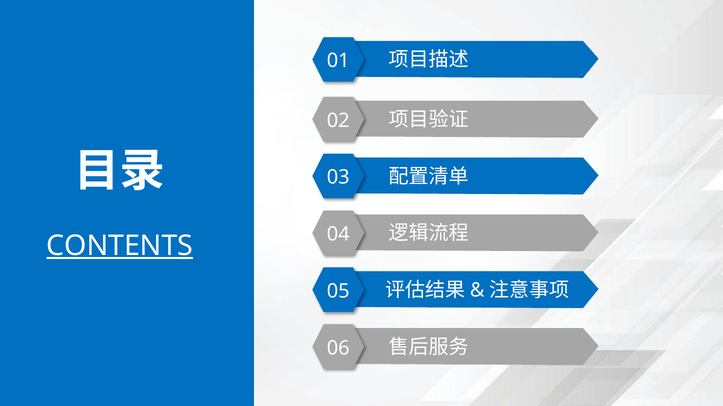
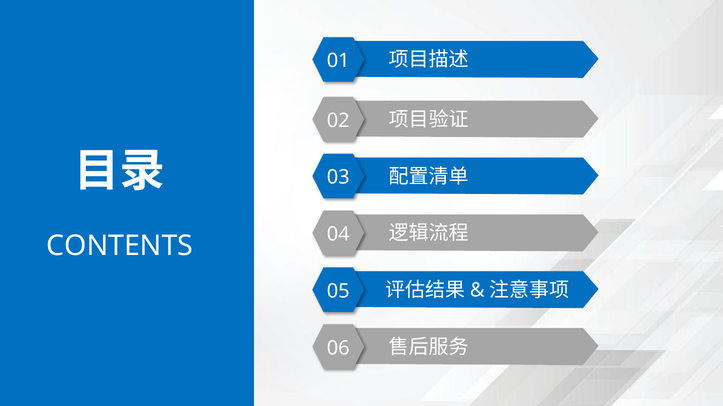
CONTENTS underline: present -> none (120, 246)
